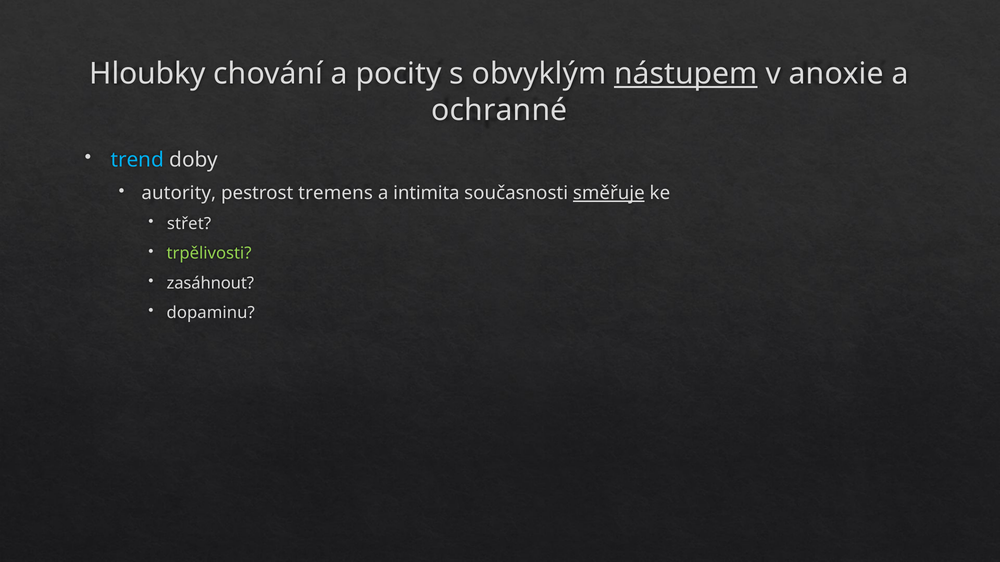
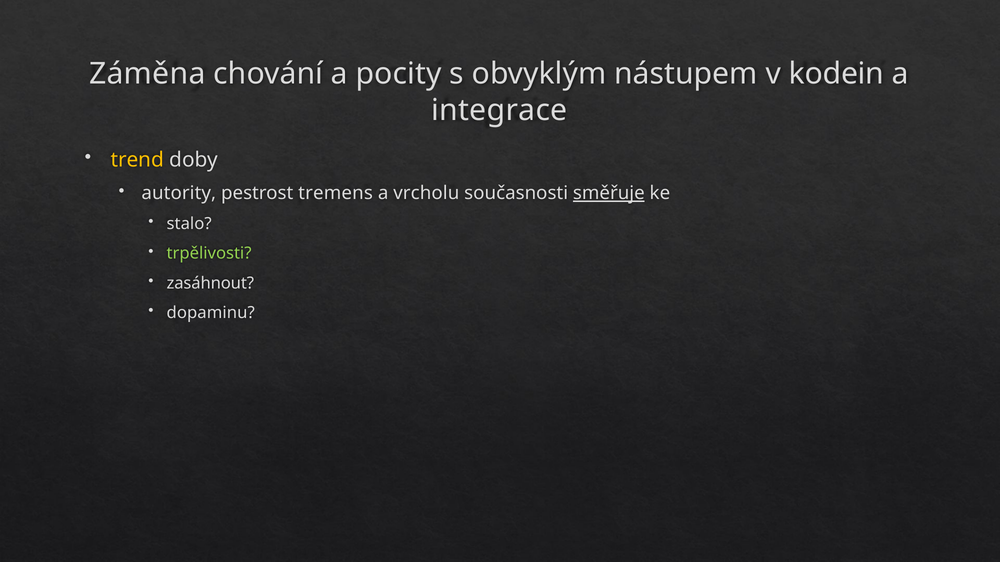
Hloubky: Hloubky -> Záměna (147, 74)
nástupem underline: present -> none (686, 74)
anoxie: anoxie -> kodein (836, 74)
ochranné: ochranné -> integrace (499, 110)
trend colour: light blue -> yellow (137, 160)
intimita: intimita -> vrcholu (426, 193)
střet: střet -> stalo (189, 224)
